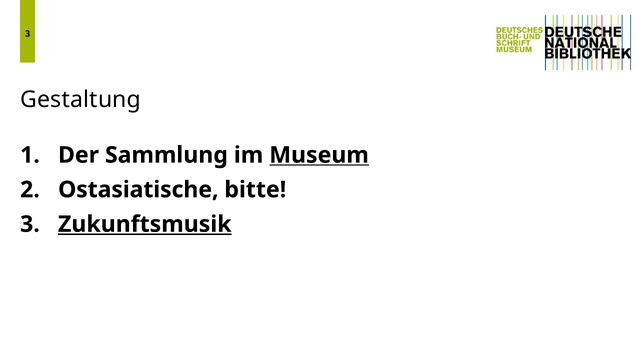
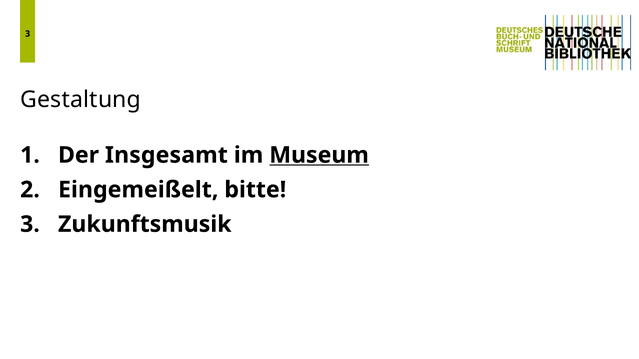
Sammlung: Sammlung -> Insgesamt (166, 155)
Ostasiatische: Ostasiatische -> Eingemeißelt (138, 190)
Zukunftsmusik underline: present -> none (145, 225)
